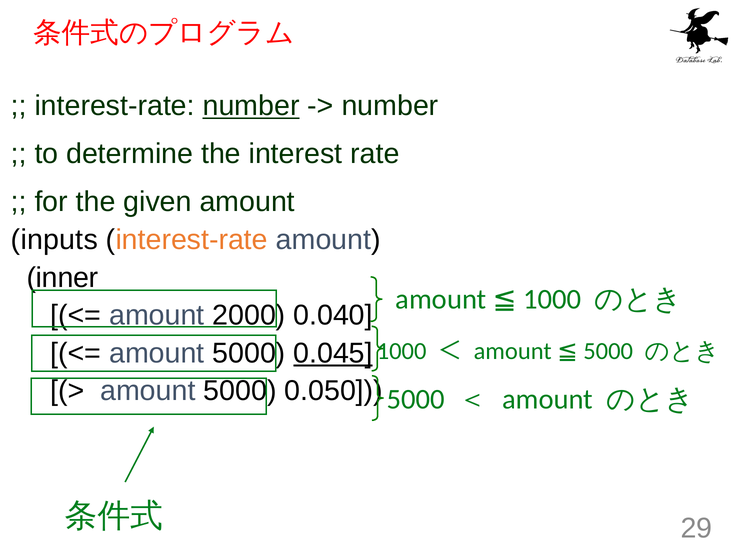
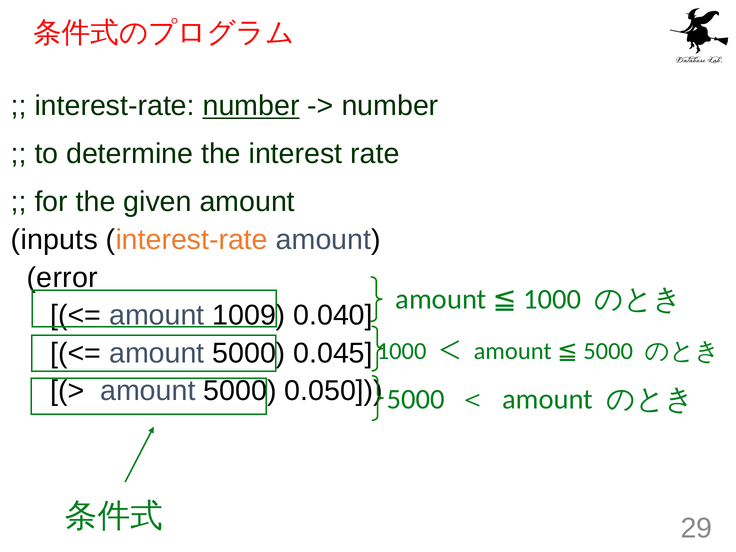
inner: inner -> error (62, 278)
2000: 2000 -> 1009 (249, 315)
0.045 underline: present -> none (333, 353)
